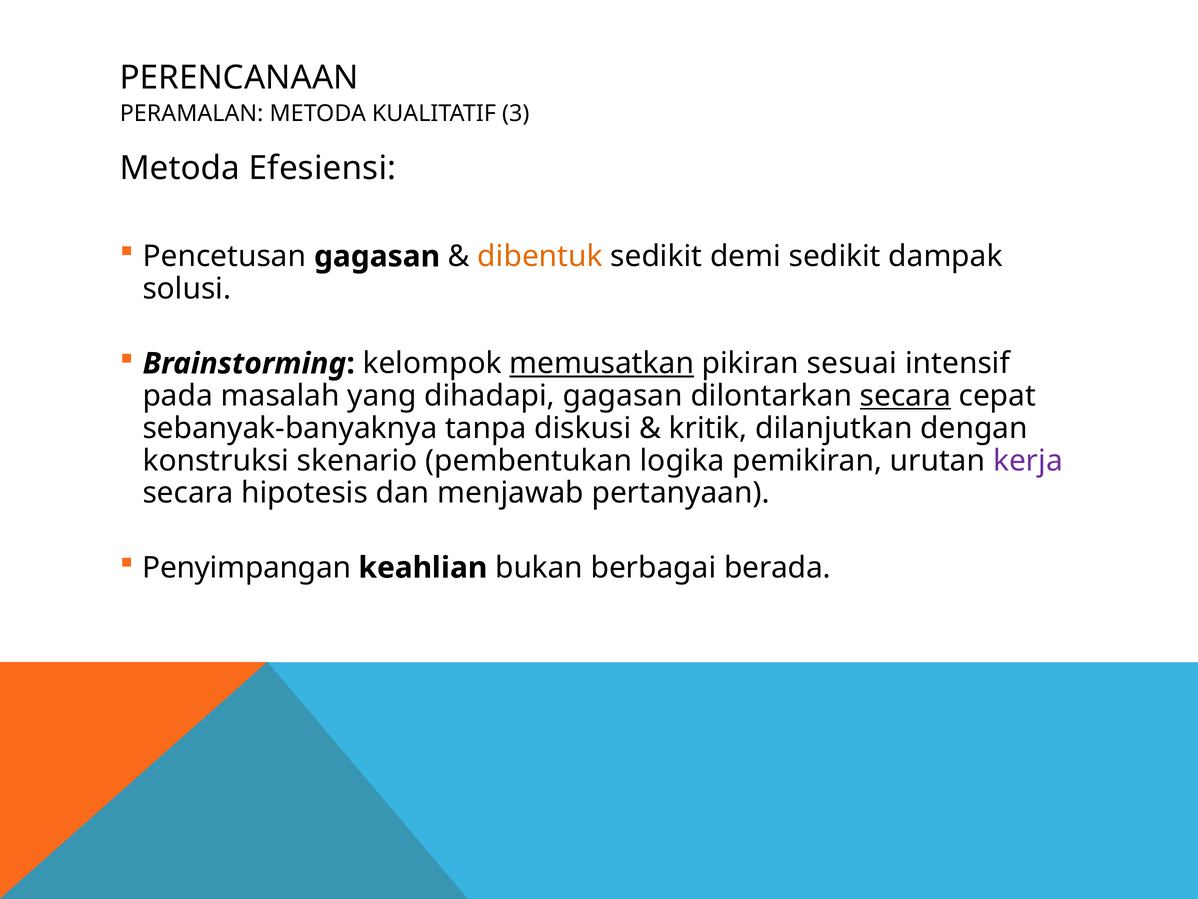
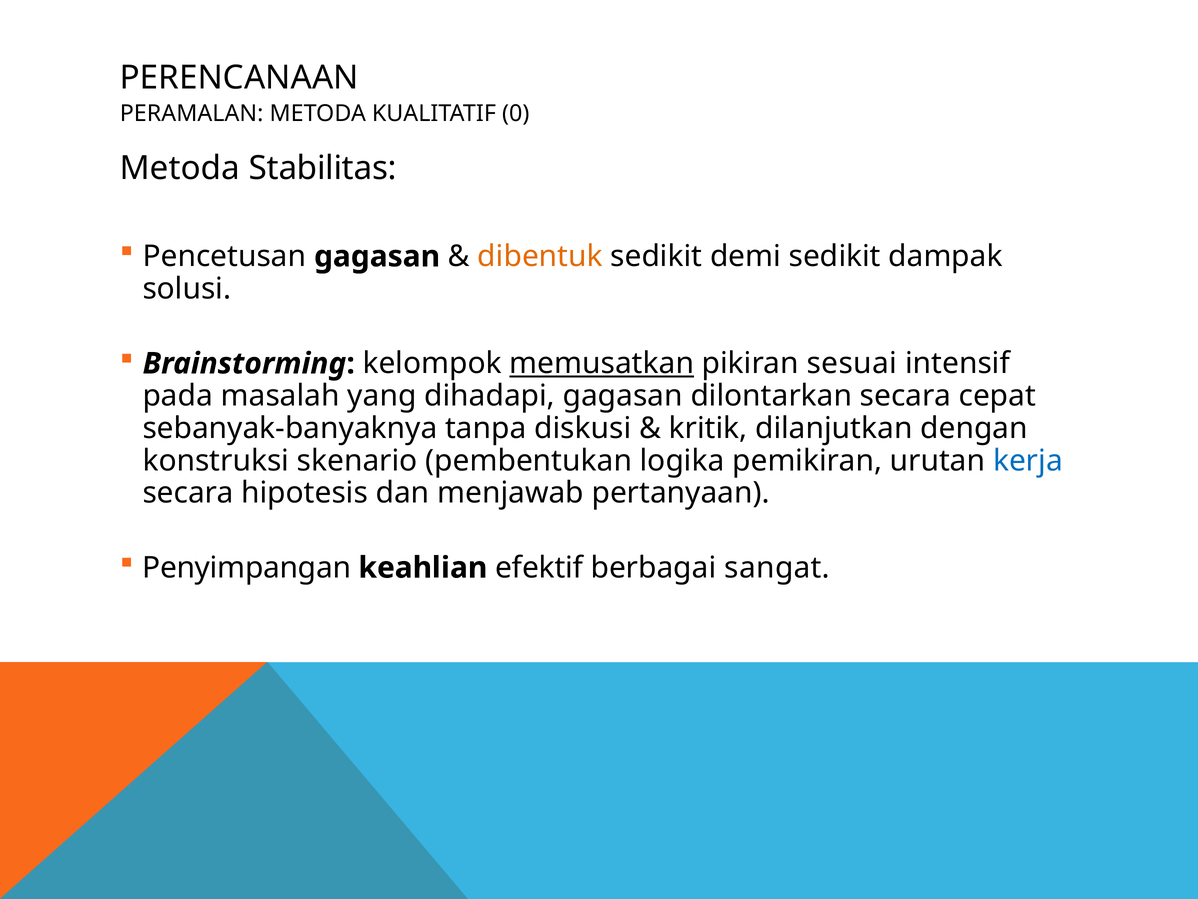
3: 3 -> 0 (516, 113)
Efesiensi: Efesiensi -> Stabilitas (323, 168)
secara underline: present -> none (906, 396)
kerja colour: purple -> blue (1028, 460)
bukan: bukan -> efektif (539, 567)
berada: berada -> sangat (777, 567)
